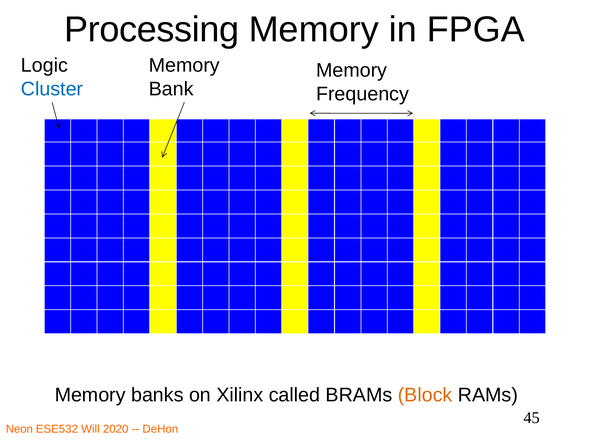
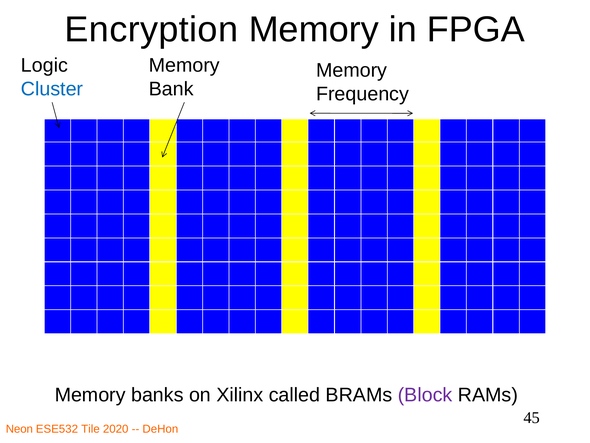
Processing: Processing -> Encryption (151, 30)
Block colour: orange -> purple (425, 395)
Will: Will -> Tile (90, 429)
